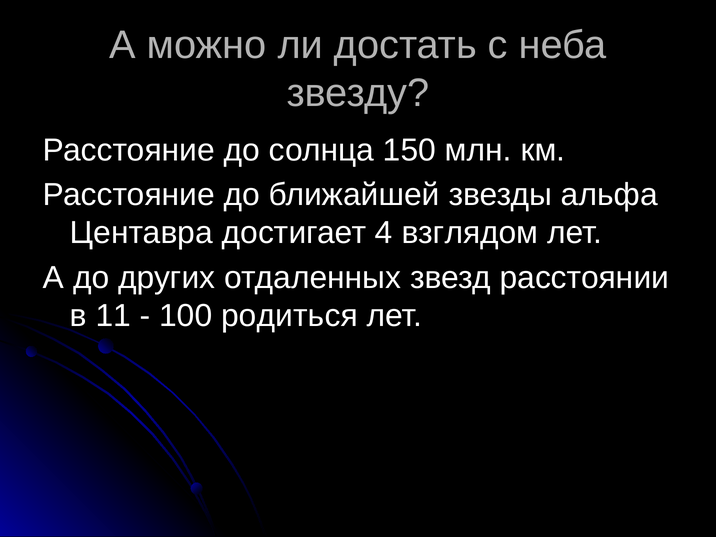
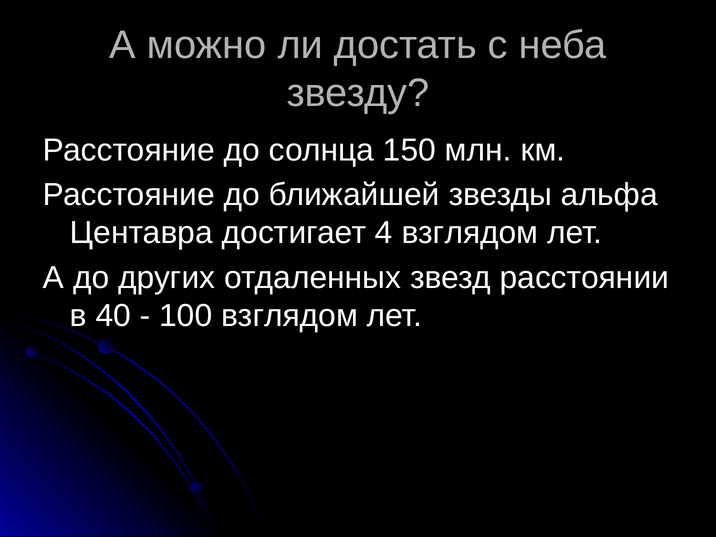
11: 11 -> 40 (113, 316)
100 родиться: родиться -> взглядом (290, 316)
